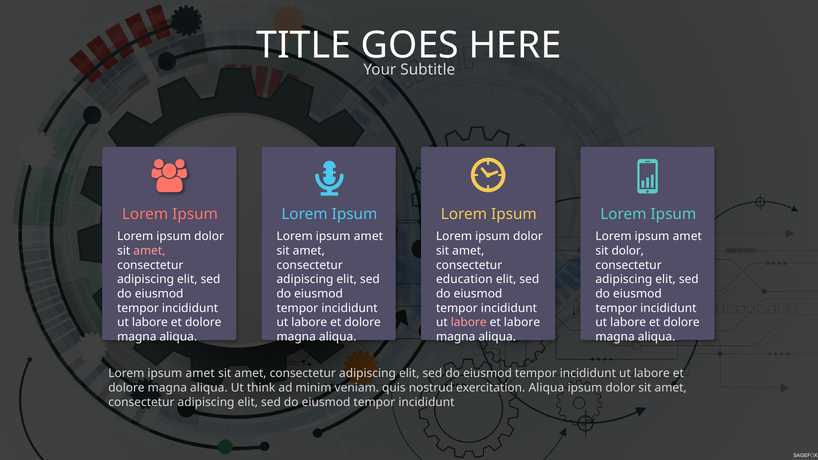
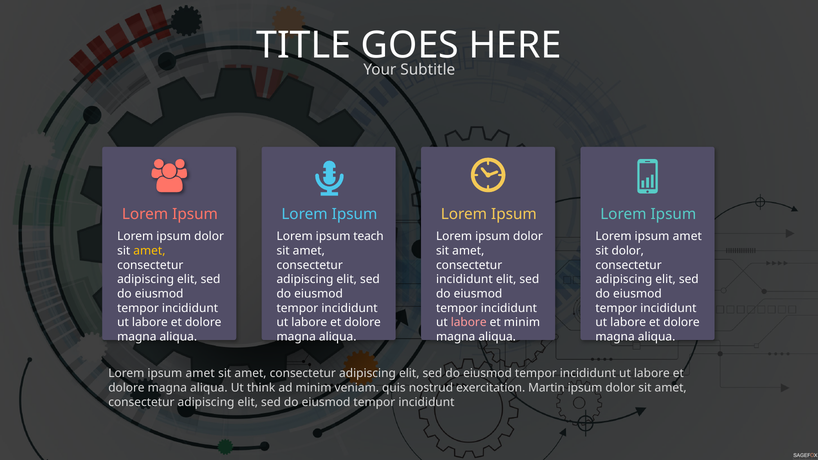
amet: amet -> teach (369, 237)
amet colour: pink -> yellow (149, 251)
education: education -> incididunt (464, 280)
et labore: labore -> minim (522, 323)
exercitation Aliqua: Aliqua -> Martin (547, 388)
